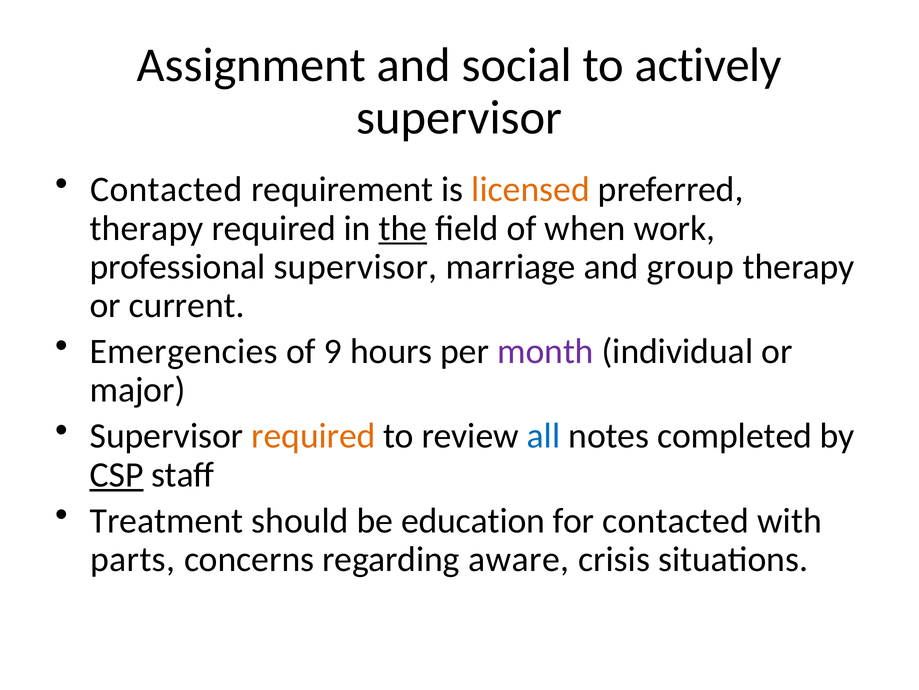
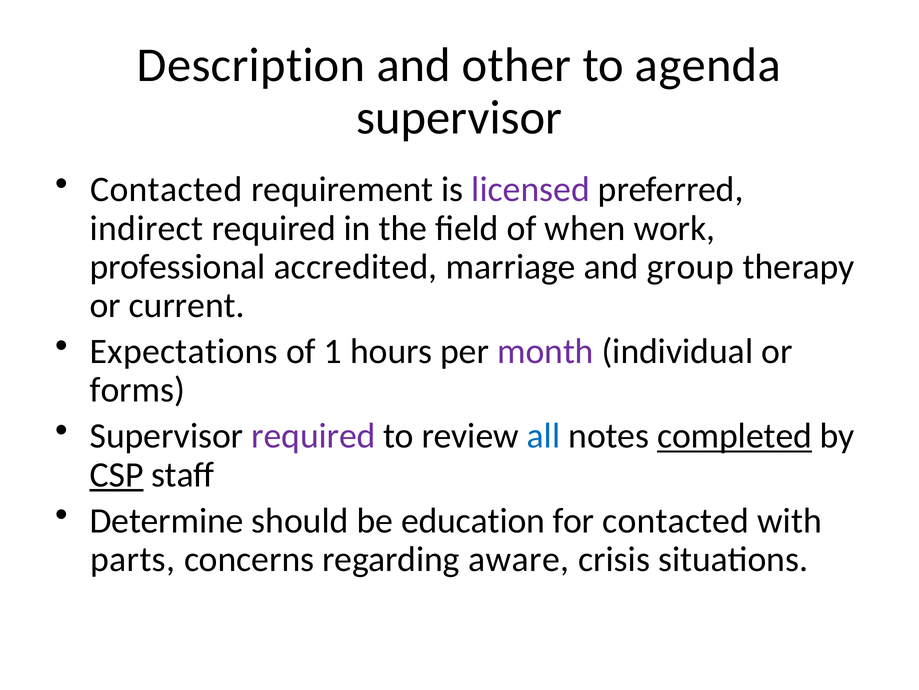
Assignment: Assignment -> Description (251, 65)
social: social -> other (517, 65)
actively: actively -> agenda (708, 65)
licensed colour: orange -> purple (531, 189)
therapy: therapy -> indirect (147, 228)
the underline: present -> none (403, 228)
professional supervisor: supervisor -> accredited (355, 267)
Emergencies: Emergencies -> Expectations (184, 351)
9: 9 -> 1 (333, 351)
major: major -> forms (137, 390)
required colour: orange -> purple (313, 436)
completed underline: none -> present (735, 436)
Treatment: Treatment -> Determine (167, 520)
